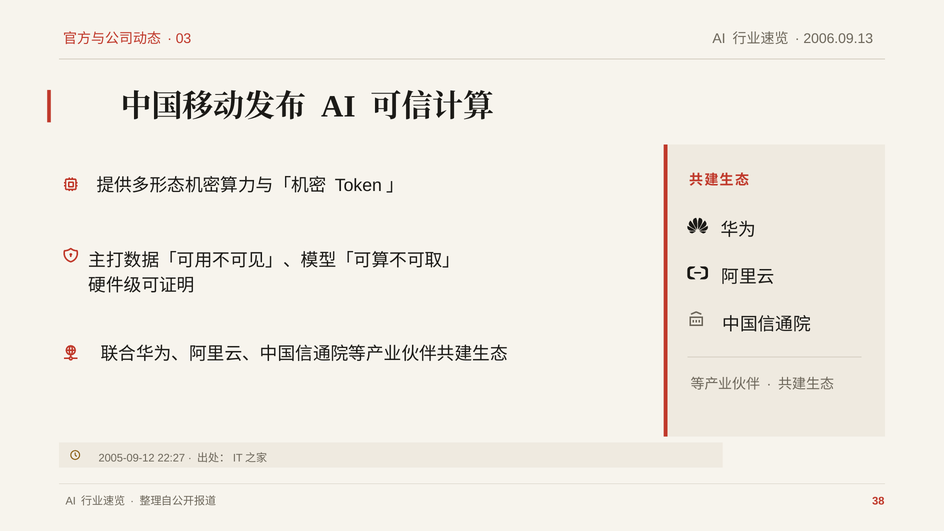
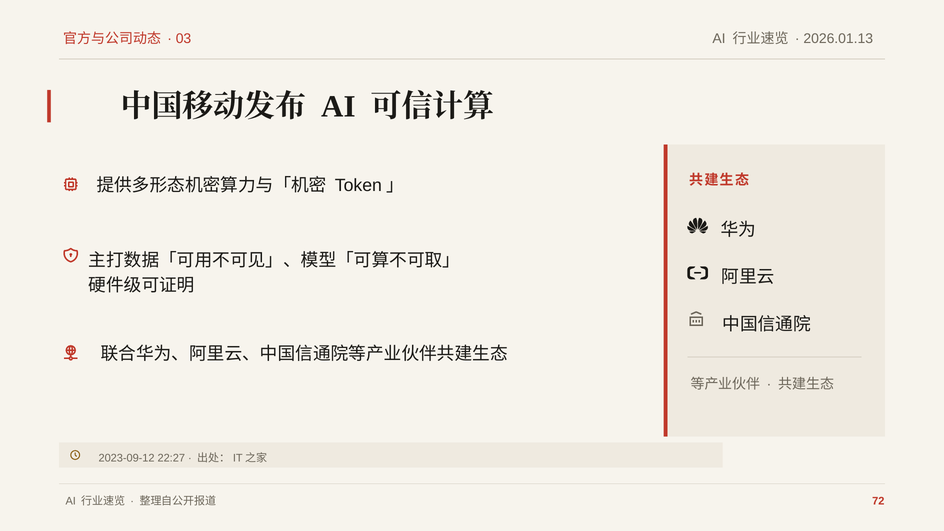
2006.09.13: 2006.09.13 -> 2026.01.13 (838, 39)
2005-09-12: 2005-09-12 -> 2023-09-12 (127, 458)
38: 38 -> 72 (878, 501)
